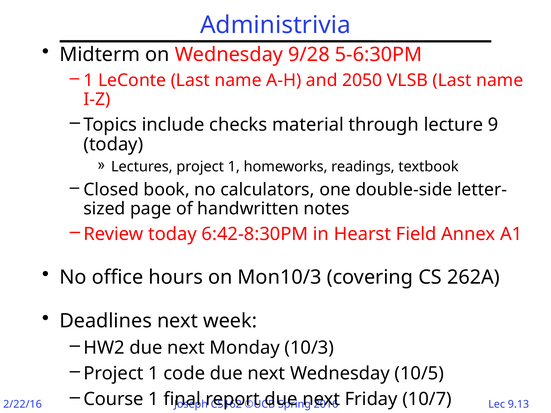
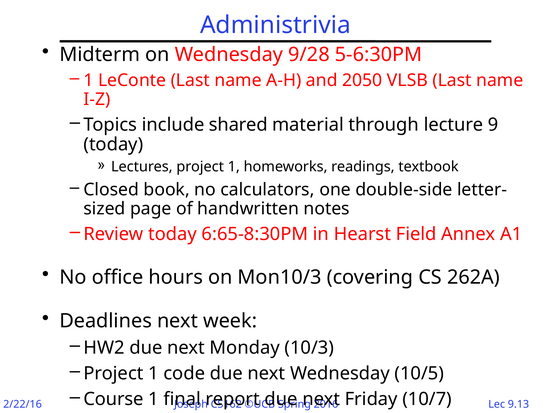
checks: checks -> shared (238, 125)
6:42-8:30PM: 6:42-8:30PM -> 6:65-8:30PM (255, 234)
